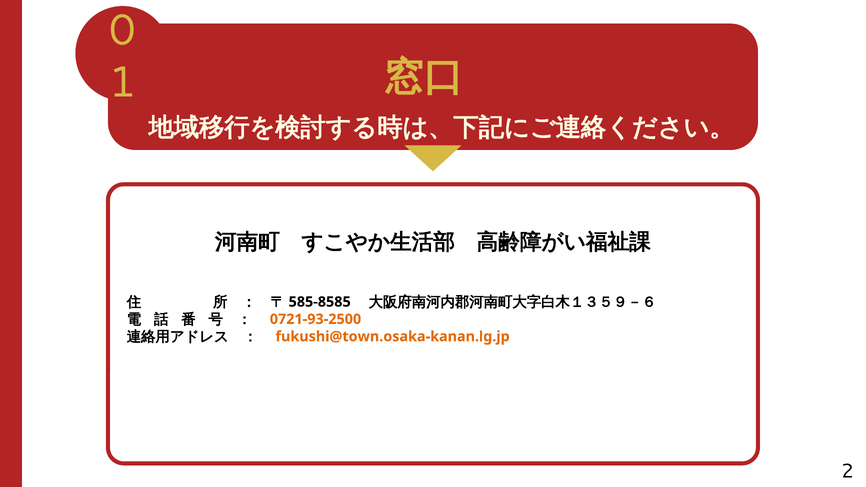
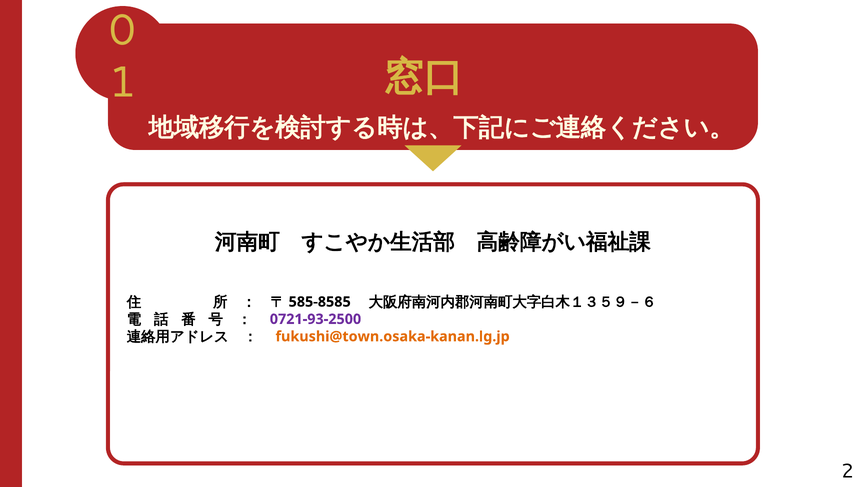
0721-93-2500 colour: orange -> purple (315, 319)
